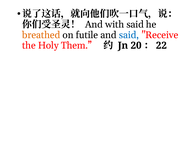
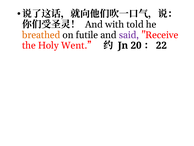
with said: said -> told (135, 24)
said colour: blue -> purple (129, 35)
Them: Them -> Went (76, 45)
